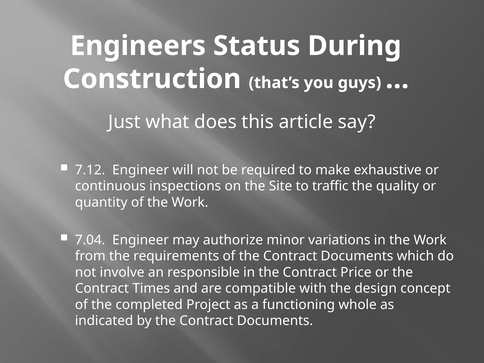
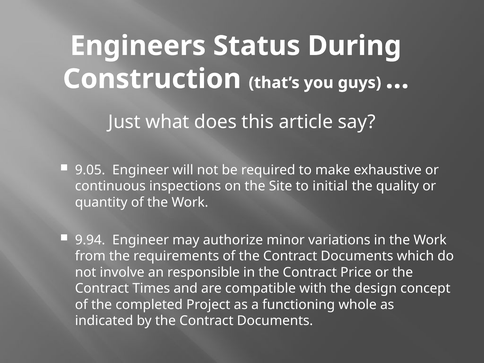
7.12: 7.12 -> 9.05 (90, 170)
traffic: traffic -> initial (330, 186)
7.04: 7.04 -> 9.94 (90, 240)
